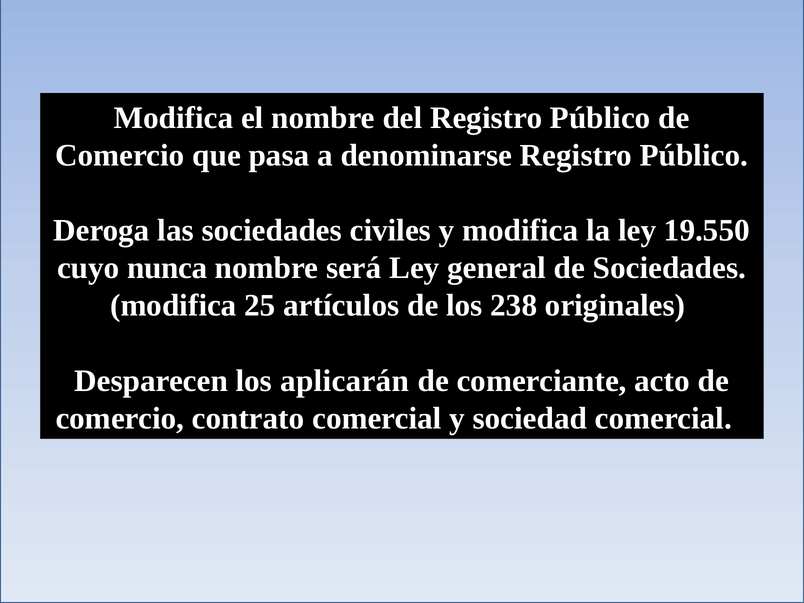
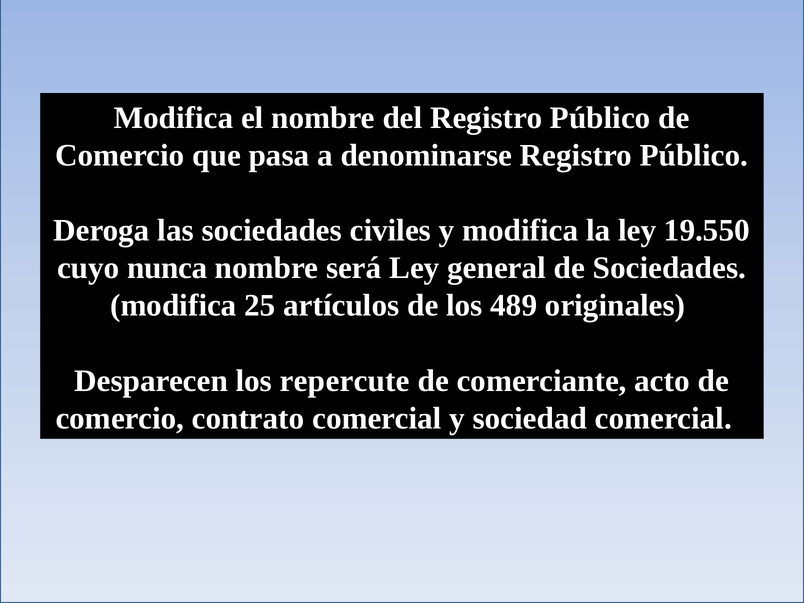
238: 238 -> 489 (514, 306)
aplicarán: aplicarán -> repercute (345, 381)
